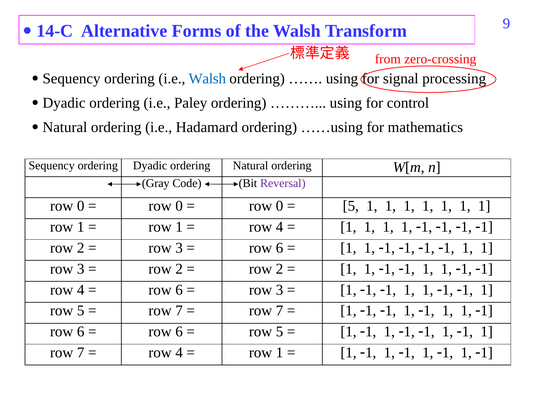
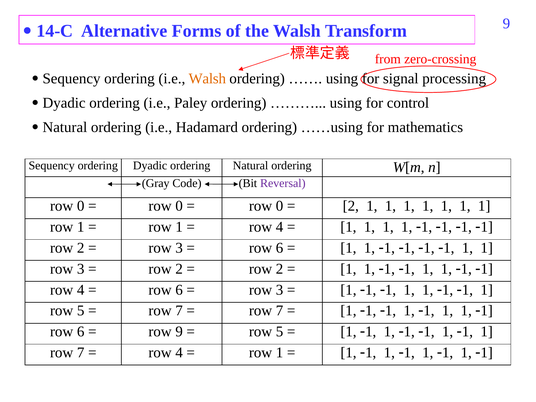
Walsh colour: blue -> orange (207, 79)
5: 5 -> 2 (351, 206)
6: 6 -> 9 (179, 332)
